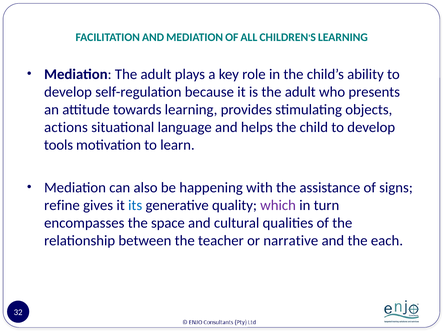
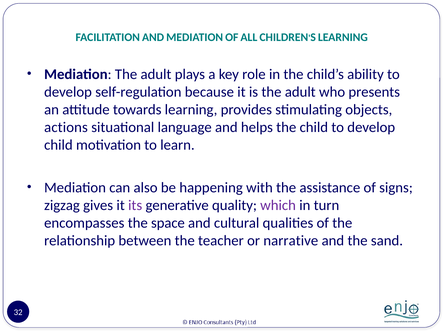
tools: tools -> child (58, 145)
refine: refine -> zigzag (62, 205)
its colour: blue -> purple (135, 205)
each: each -> sand (387, 241)
